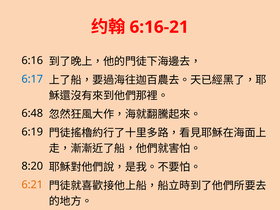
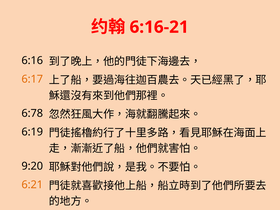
6:17 colour: blue -> orange (32, 79)
6:48: 6:48 -> 6:78 (32, 113)
8:20: 8:20 -> 9:20 (32, 166)
